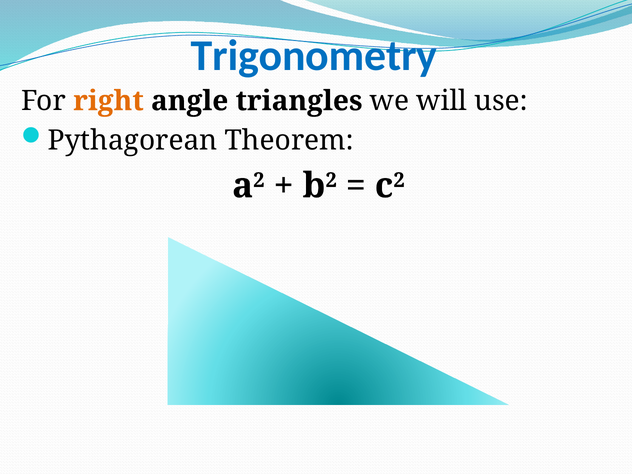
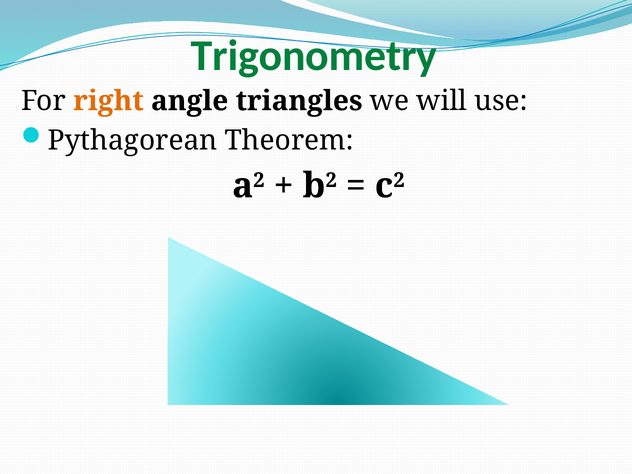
Trigonometry colour: blue -> green (314, 56)
